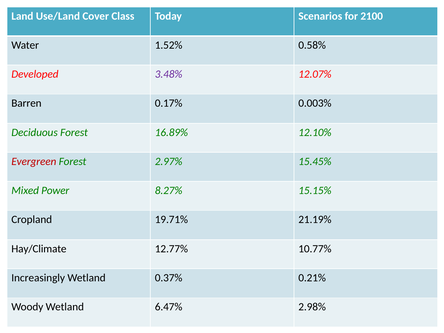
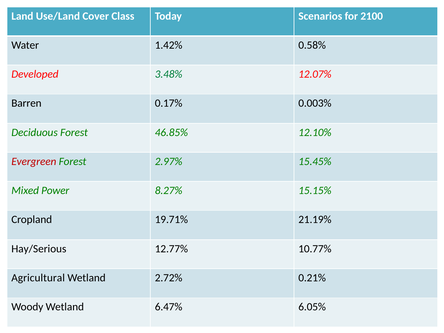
1.52%: 1.52% -> 1.42% (169, 45)
3.48% colour: purple -> green (169, 74)
16.89%: 16.89% -> 46.85% (171, 132)
Hay/Climate: Hay/Climate -> Hay/Serious (39, 249)
Increasingly: Increasingly -> Agricultural (38, 278)
0.37%: 0.37% -> 2.72% (169, 278)
2.98%: 2.98% -> 6.05% (312, 307)
